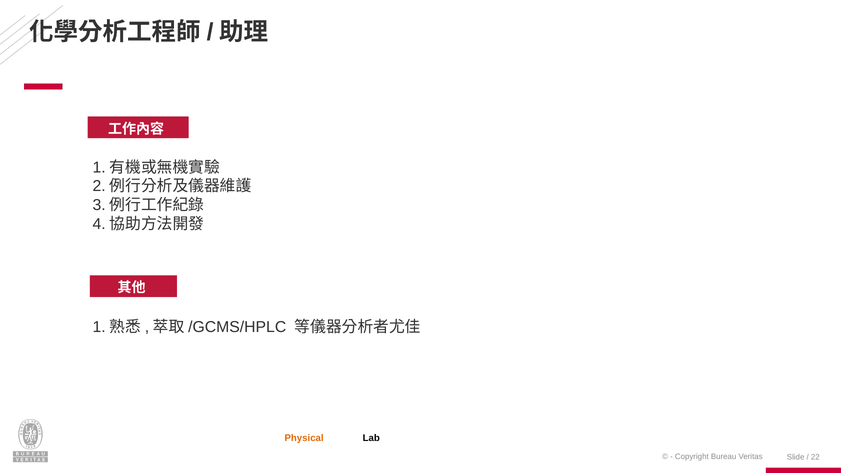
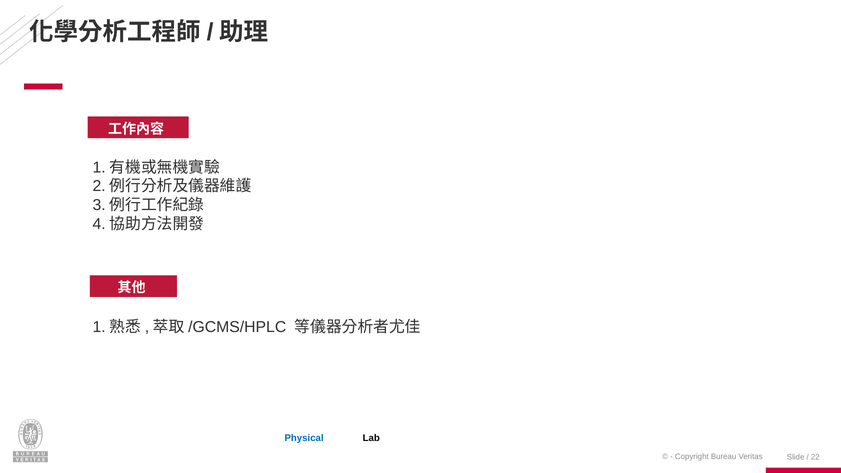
Physical colour: orange -> blue (304, 438)
